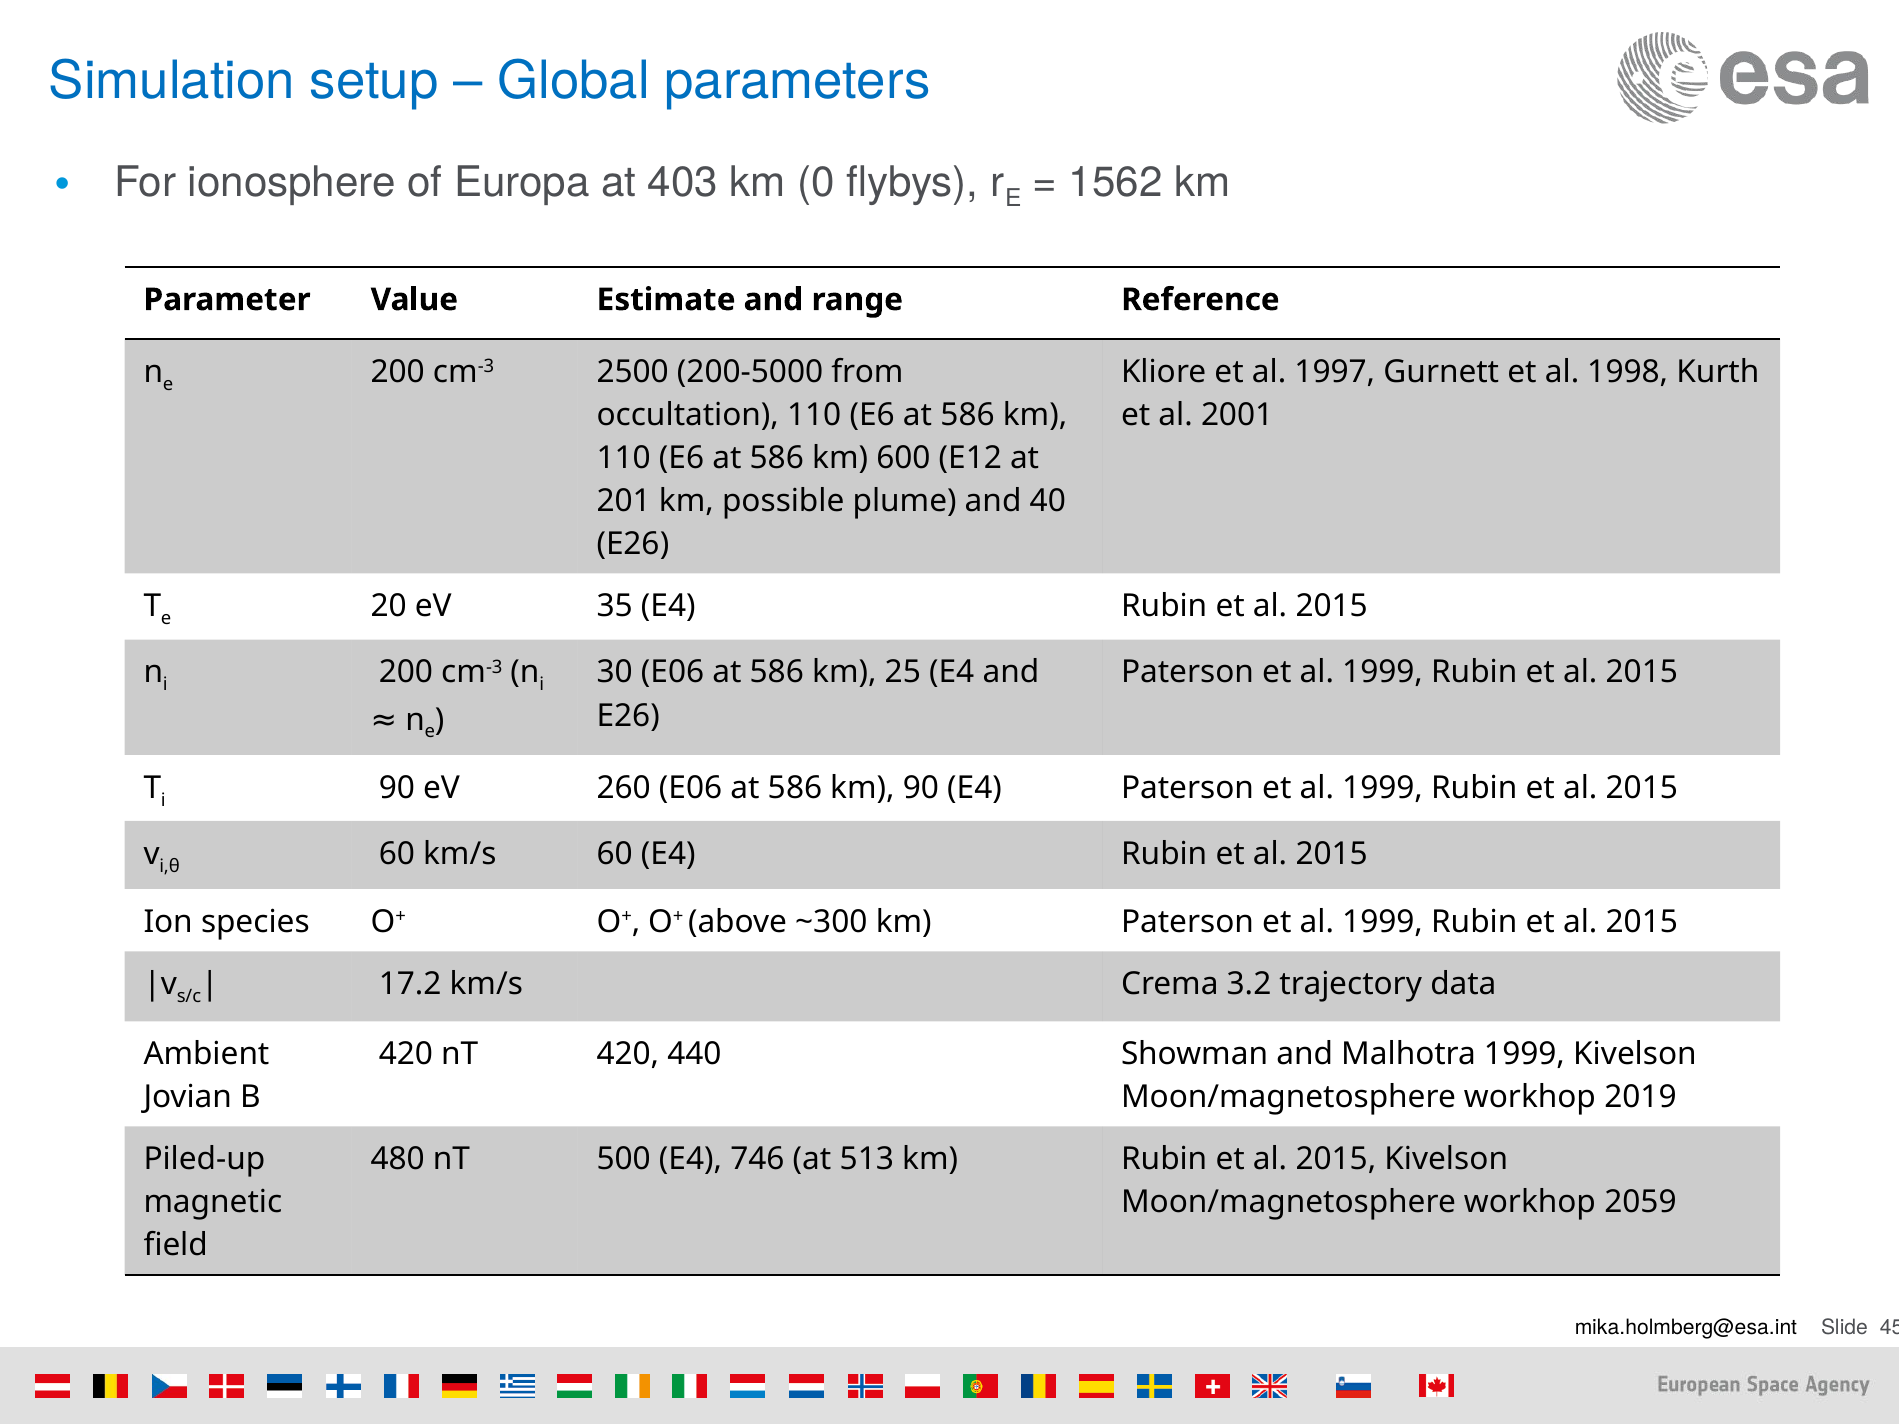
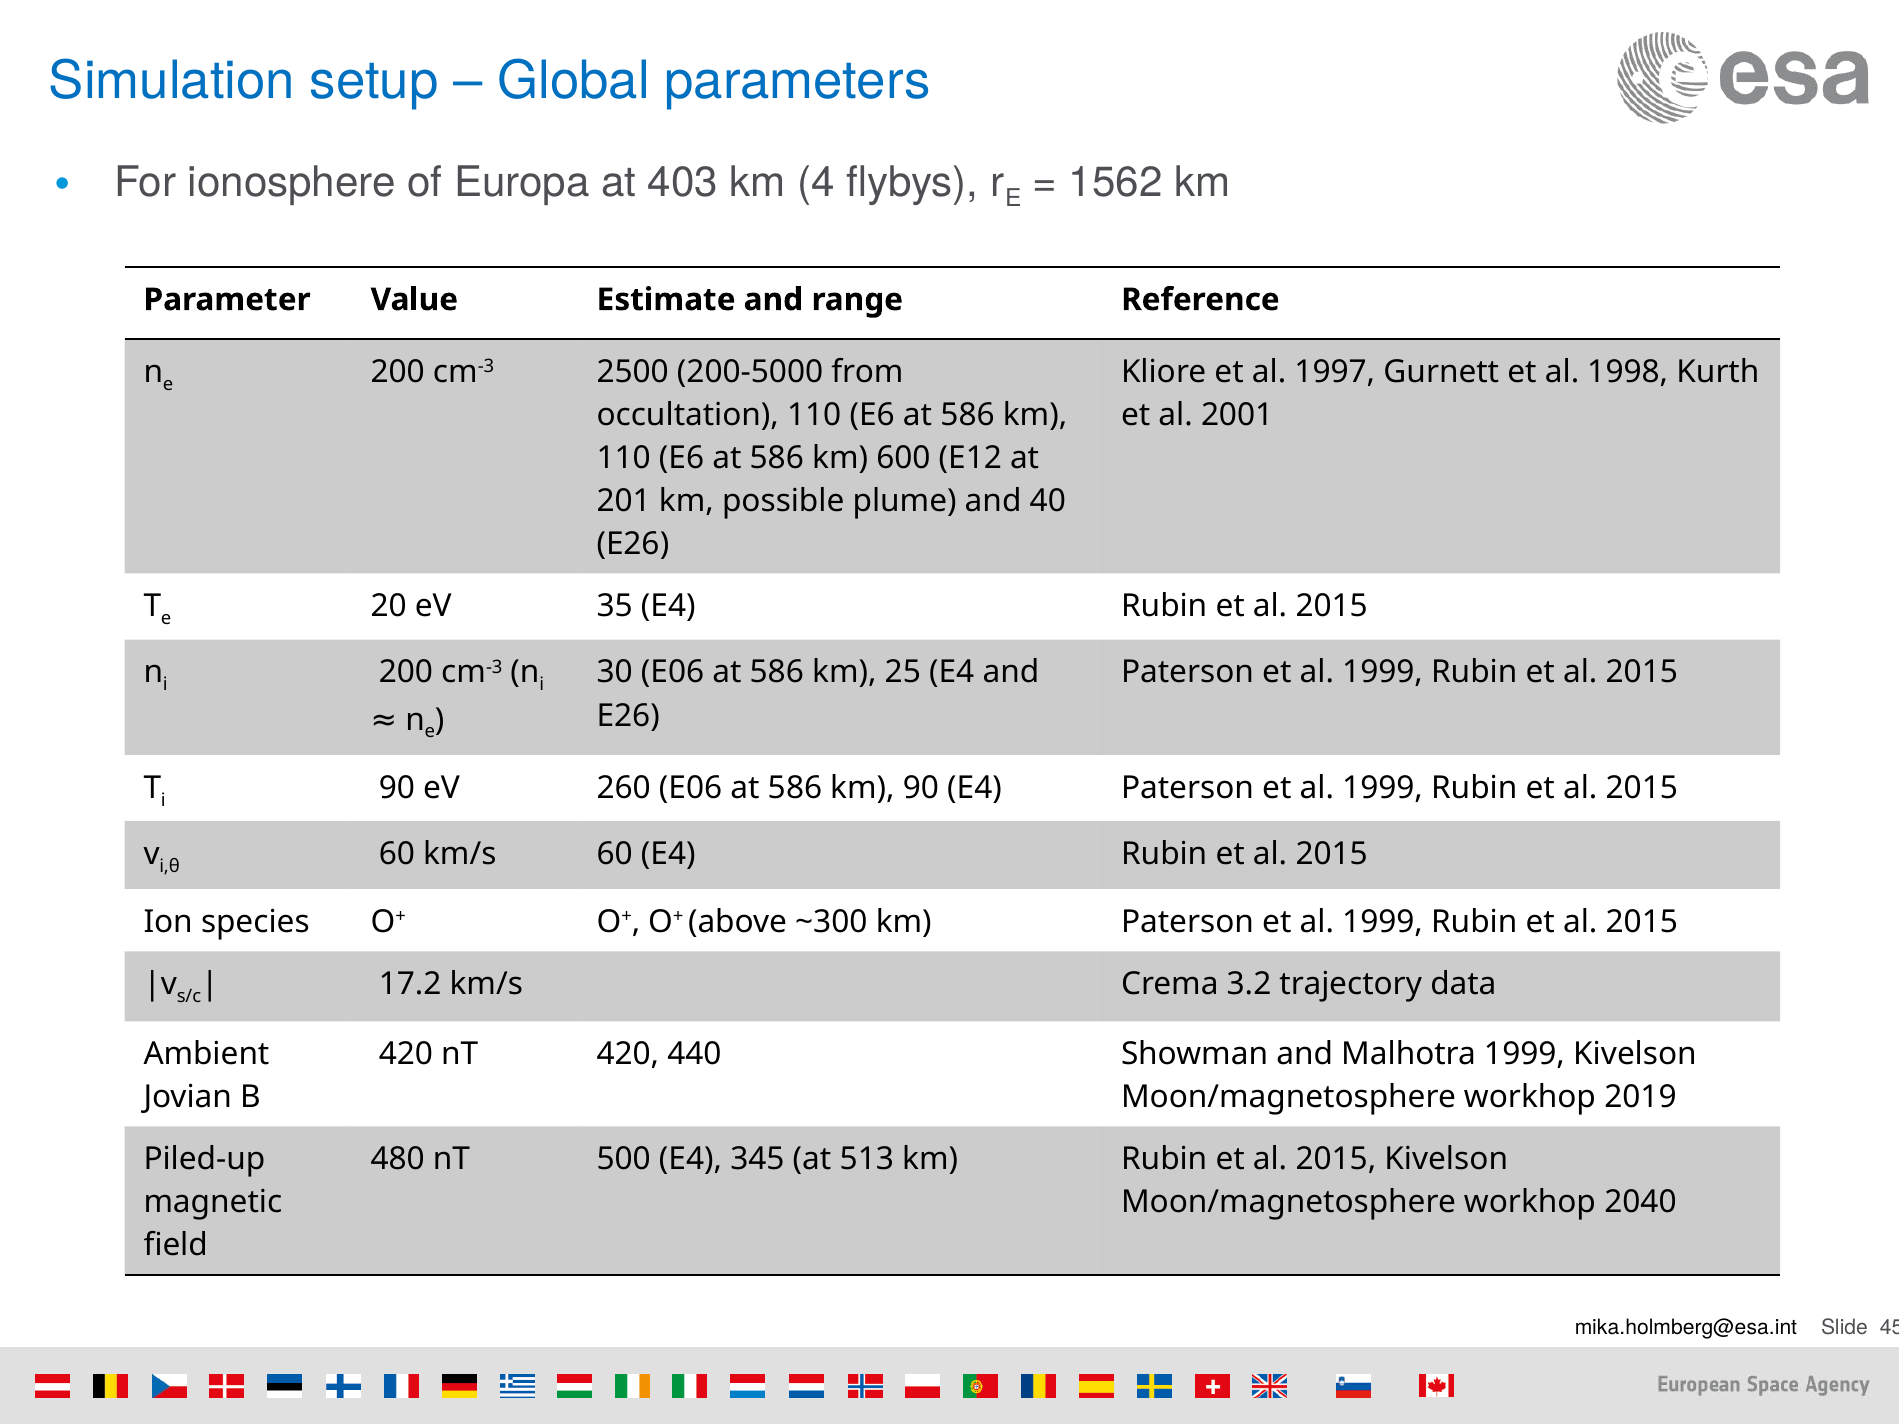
0: 0 -> 4 (816, 182)
746: 746 -> 345 (757, 1160)
2059: 2059 -> 2040 (1640, 1203)
